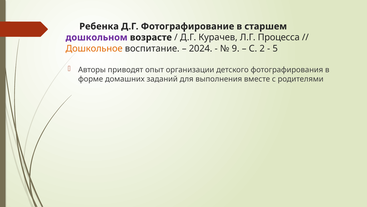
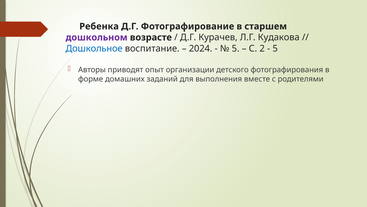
Процесса: Процесса -> Кудакова (279, 37)
Дошкольное colour: orange -> blue (94, 48)
9: 9 -> 5 (236, 48)
